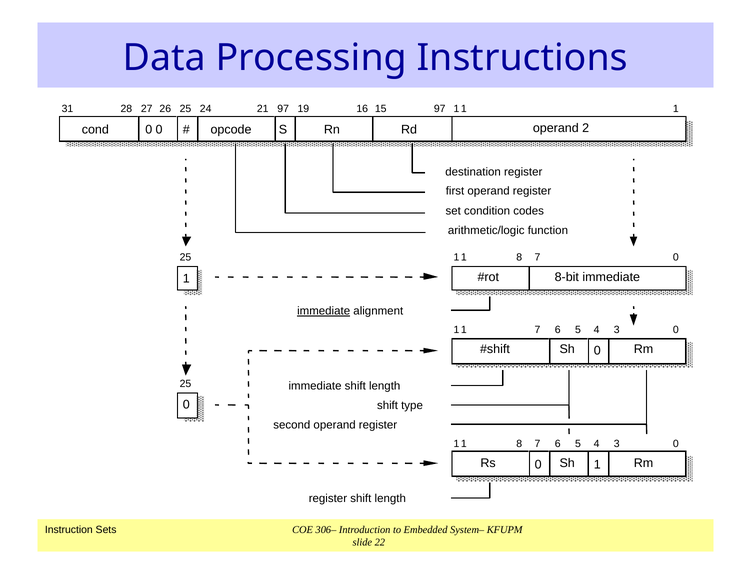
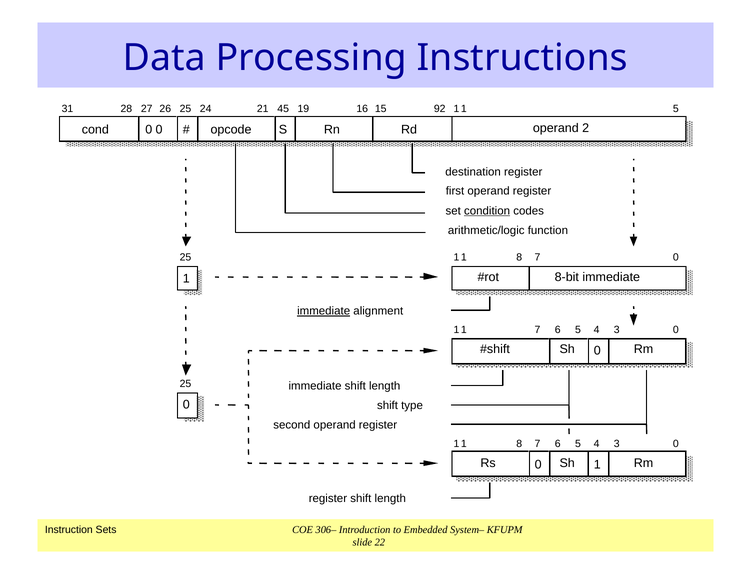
21 97: 97 -> 45 (283, 109)
15 97: 97 -> 92 (440, 109)
1: 1 -> 5 (676, 109)
condition underline: none -> present (487, 211)
